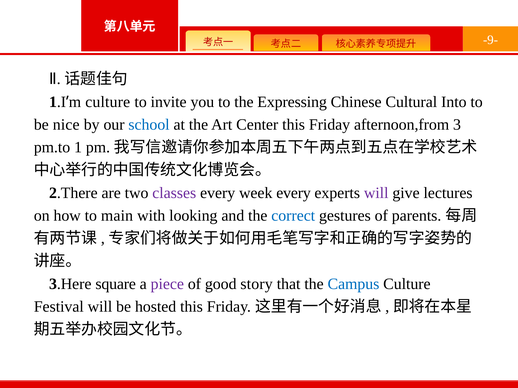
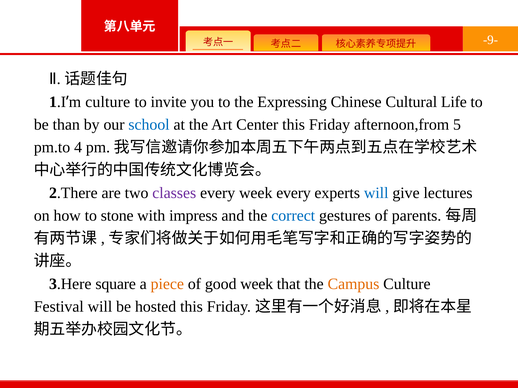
Into: Into -> Life (454, 102)
nice: nice -> than (66, 125)
3: 3 -> 5 (457, 125)
1: 1 -> 4 (78, 148)
will colour: purple -> blue (376, 193)
main: main -> stone (117, 216)
looking: looking -> impress (193, 216)
piece colour: purple -> orange (167, 284)
good story: story -> week (257, 284)
Campus colour: blue -> orange (353, 284)
